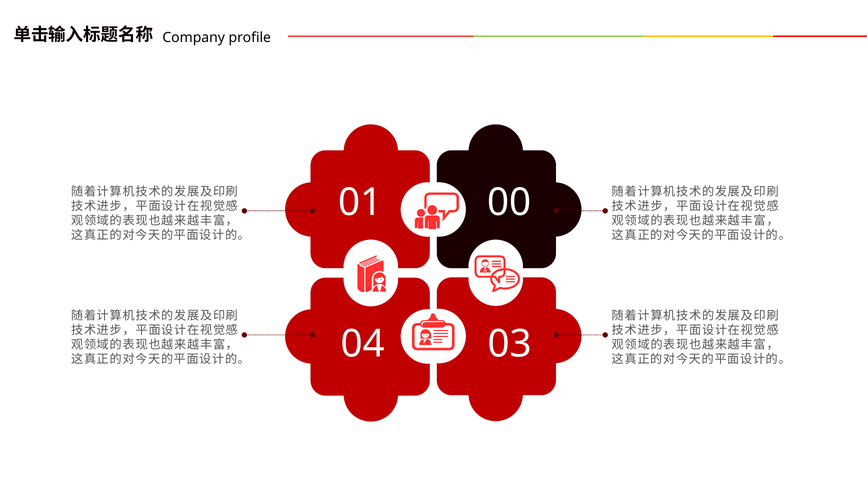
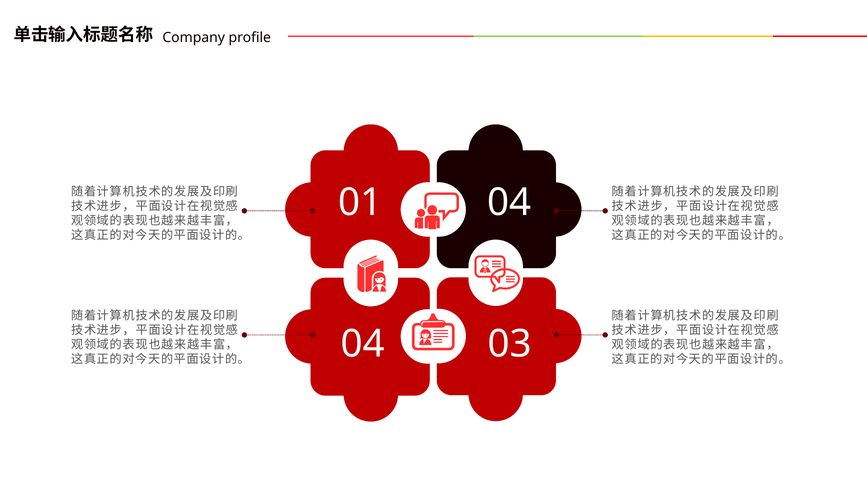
01 00: 00 -> 04 (509, 203)
